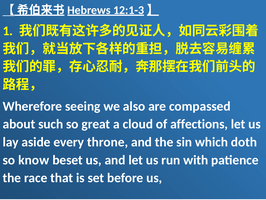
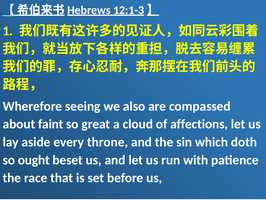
such: such -> faint (51, 124)
know: know -> ought (34, 160)
